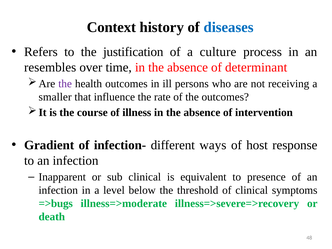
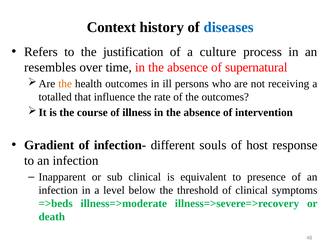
determinant: determinant -> supernatural (256, 67)
the colour: purple -> orange (65, 84)
smaller: smaller -> totalled (55, 97)
ways: ways -> souls (213, 145)
=>bugs: =>bugs -> =>beds (56, 204)
